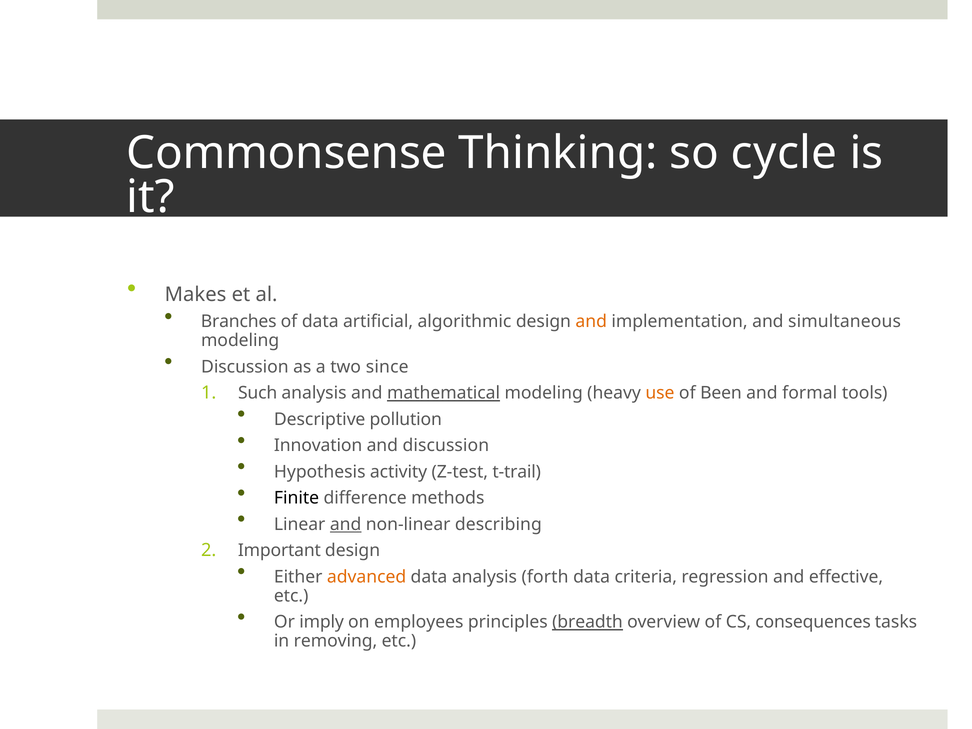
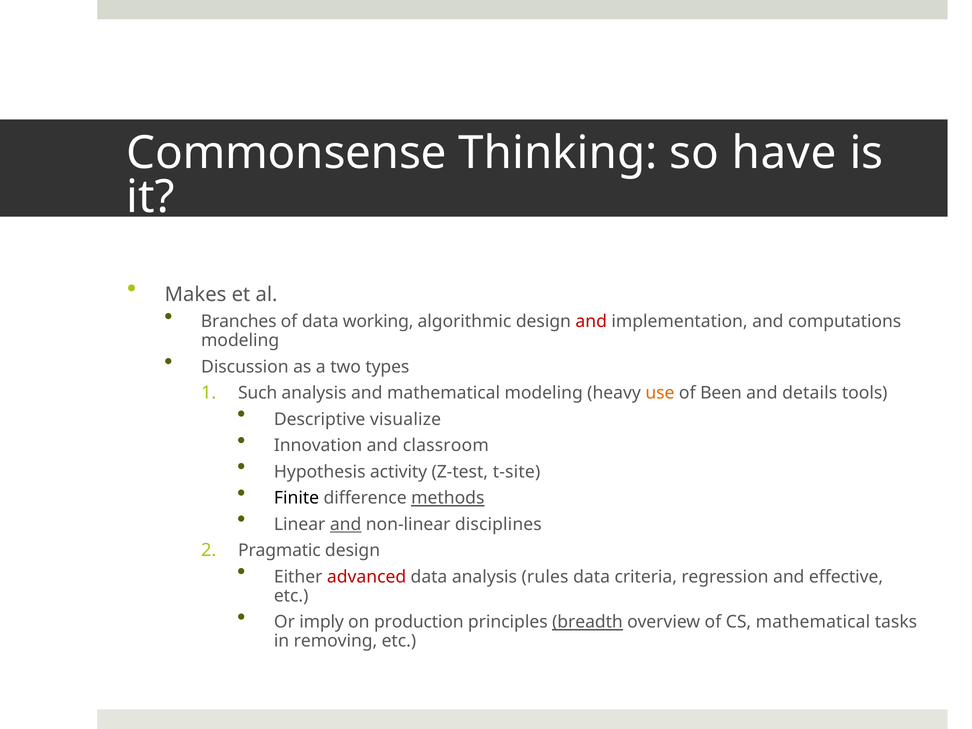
cycle: cycle -> have (784, 153)
artificial: artificial -> working (378, 322)
and colour: orange -> red (591, 322)
simultaneous: simultaneous -> computations (845, 322)
since: since -> types (387, 367)
mathematical underline: present -> none (444, 393)
formal: formal -> details (810, 393)
pollution: pollution -> visualize (406, 419)
and discussion: discussion -> classroom (446, 446)
t-trail: t-trail -> t-site (517, 472)
methods underline: none -> present (448, 498)
describing: describing -> disciplines (498, 524)
Important: Important -> Pragmatic (279, 551)
advanced colour: orange -> red (367, 577)
forth: forth -> rules (545, 577)
employees: employees -> production (419, 622)
CS consequences: consequences -> mathematical (813, 622)
